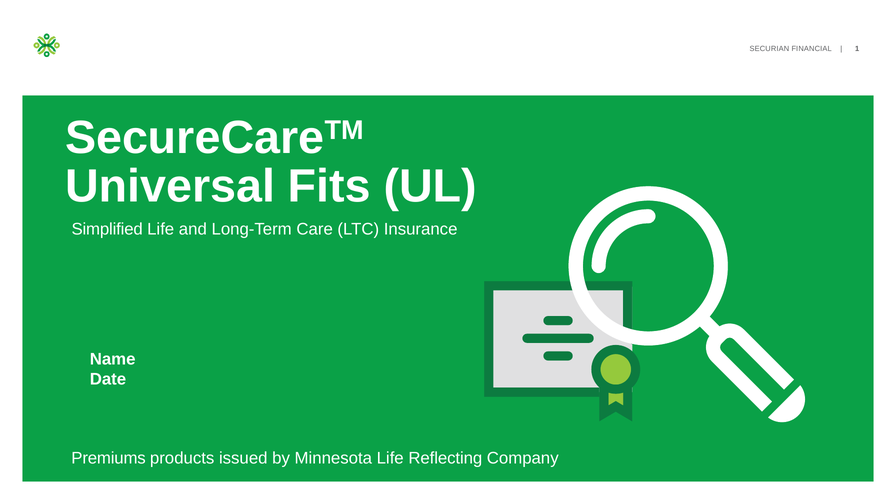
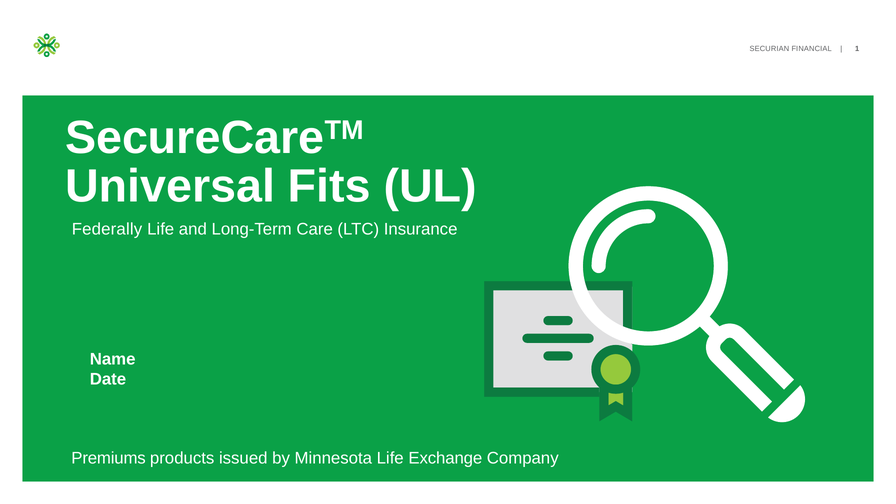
Simplified: Simplified -> Federally (107, 229)
Reflecting: Reflecting -> Exchange (445, 458)
